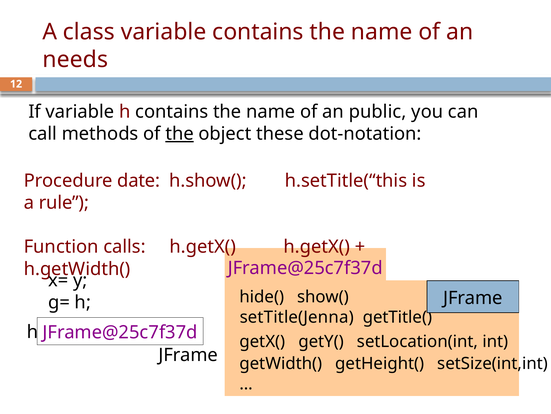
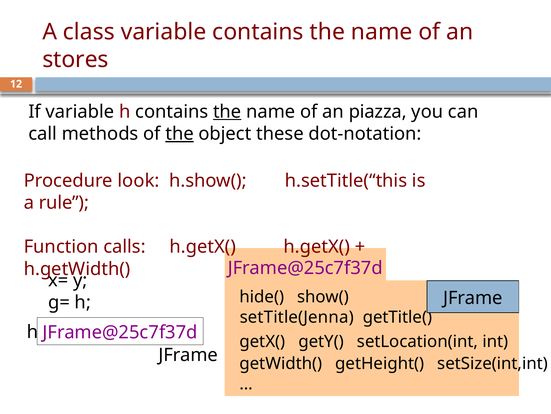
needs: needs -> stores (75, 59)
the underline: none -> present (227, 111)
public: public -> piazza (378, 111)
date: date -> look (138, 180)
